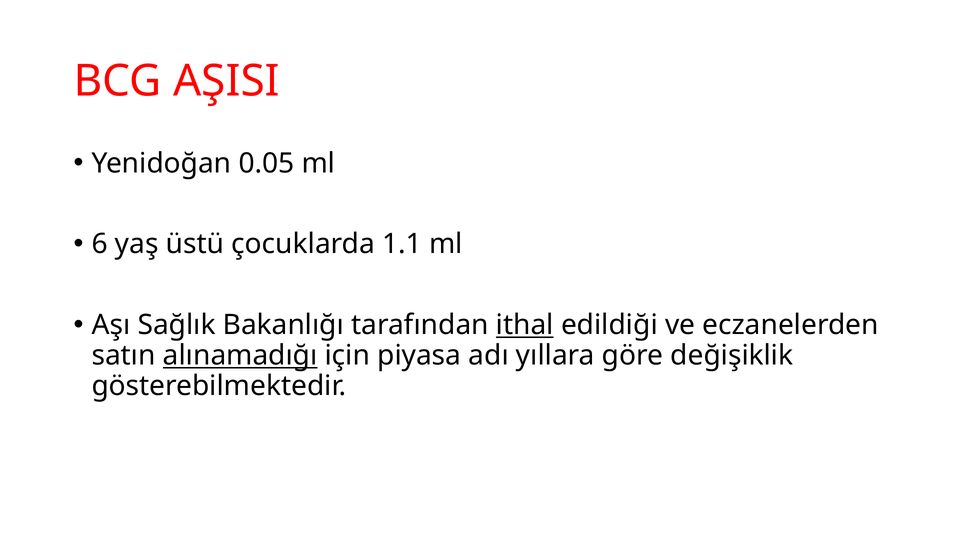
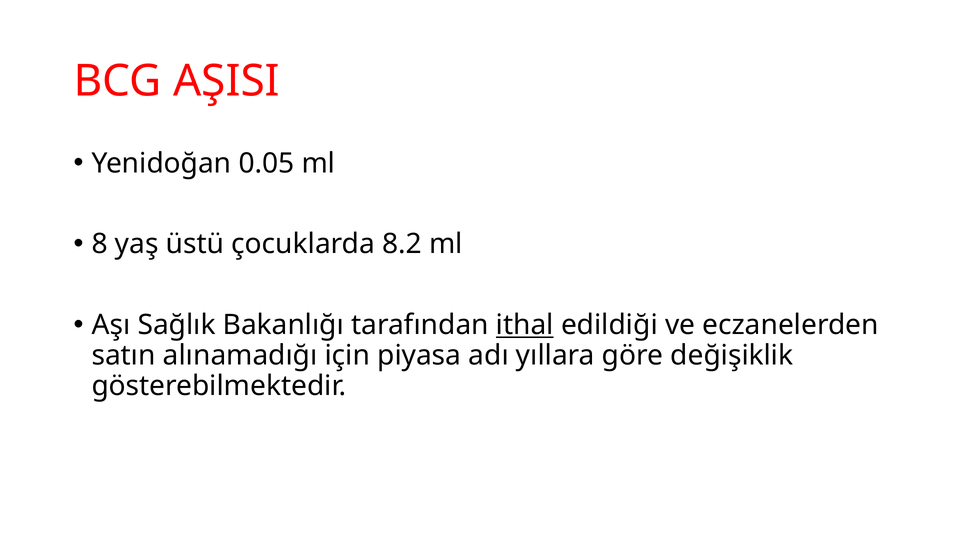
6: 6 -> 8 (100, 244)
1.1: 1.1 -> 8.2 (402, 244)
alınamadığı underline: present -> none (240, 355)
